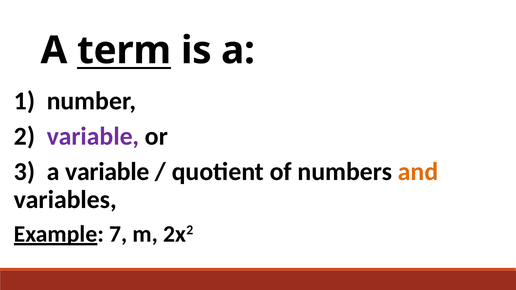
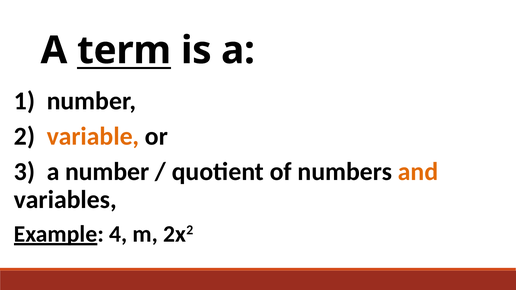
variable colour: purple -> orange (93, 137)
a variable: variable -> number (107, 172)
7: 7 -> 4 (118, 234)
